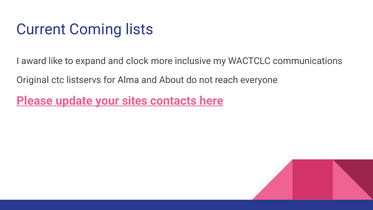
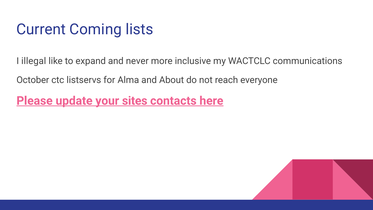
award: award -> illegal (34, 61)
clock: clock -> never (137, 61)
Original: Original -> October (33, 80)
